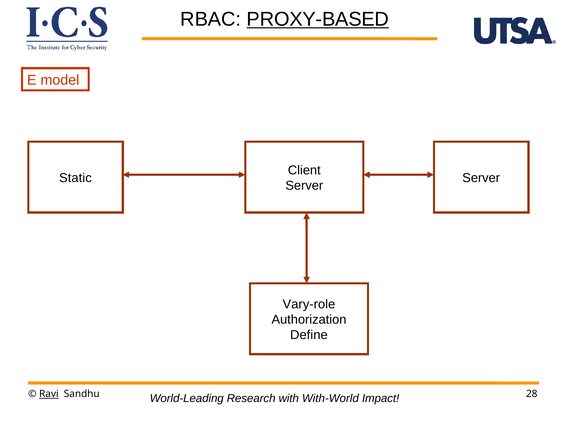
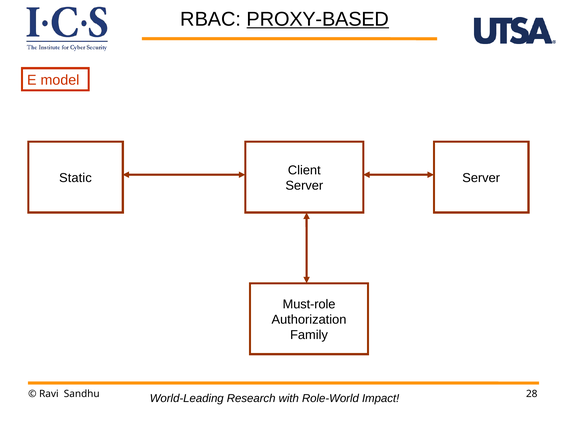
Vary-role: Vary-role -> Must-role (309, 304)
Define: Define -> Family (309, 335)
Ravi underline: present -> none (49, 393)
With-World: With-World -> Role-World (330, 398)
